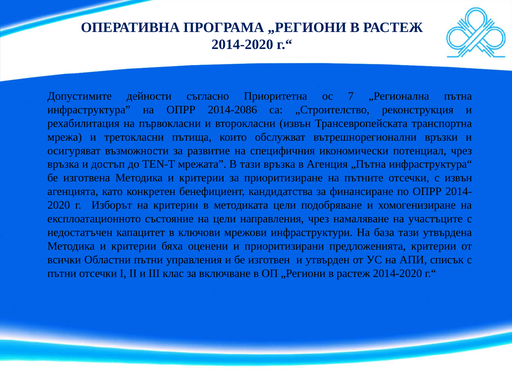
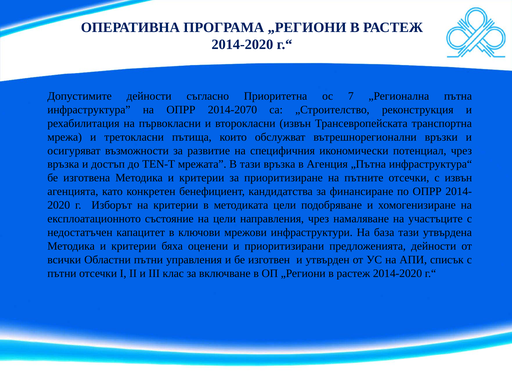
2014-2086: 2014-2086 -> 2014-2070 (232, 110)
предложенията критерии: критерии -> дейности (434, 246)
